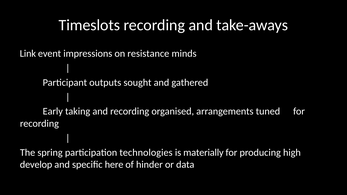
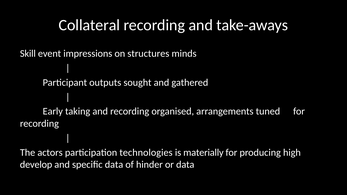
Timeslots: Timeslots -> Collateral (89, 25)
Link: Link -> Skill (28, 54)
resistance: resistance -> structures (148, 54)
spring: spring -> actors (50, 153)
specific here: here -> data (114, 165)
